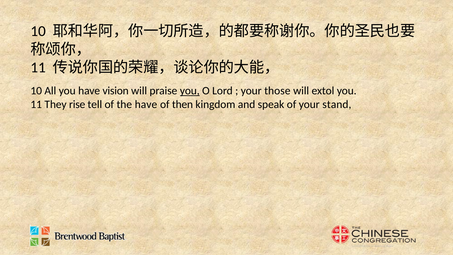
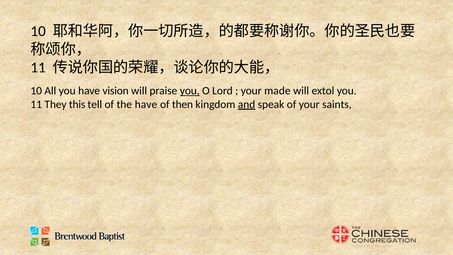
those: those -> made (277, 91)
rise: rise -> this (77, 104)
and underline: none -> present (247, 104)
stand: stand -> saints (337, 104)
